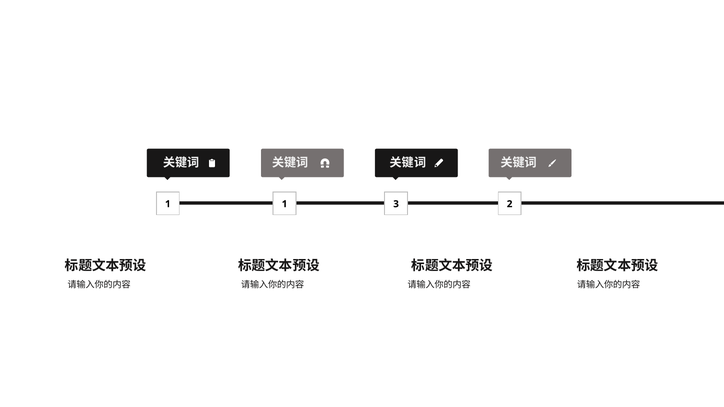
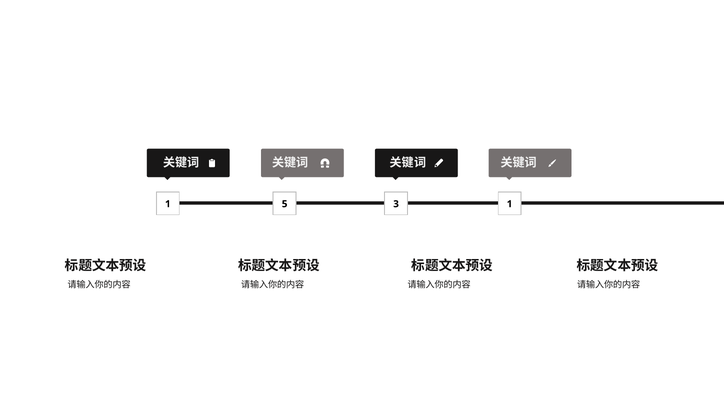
1 1: 1 -> 5 (285, 204)
3 2: 2 -> 1 (510, 204)
